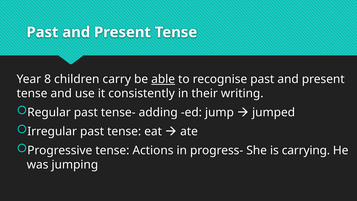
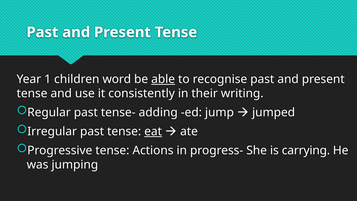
8: 8 -> 1 (48, 79)
carry: carry -> word (117, 79)
eat underline: none -> present (153, 131)
